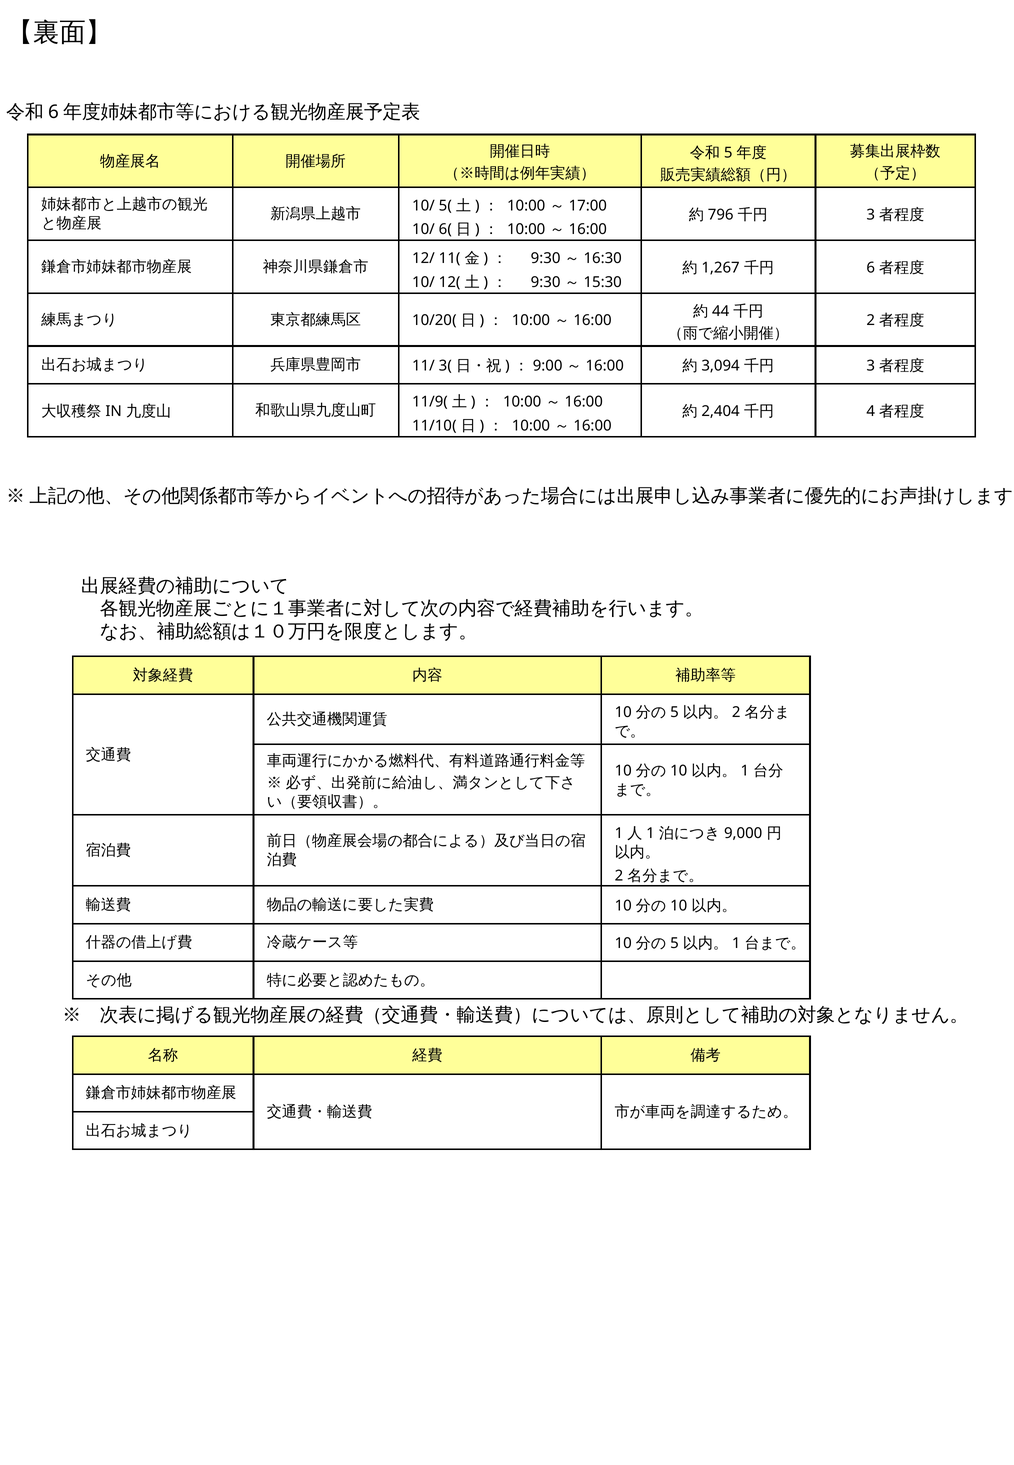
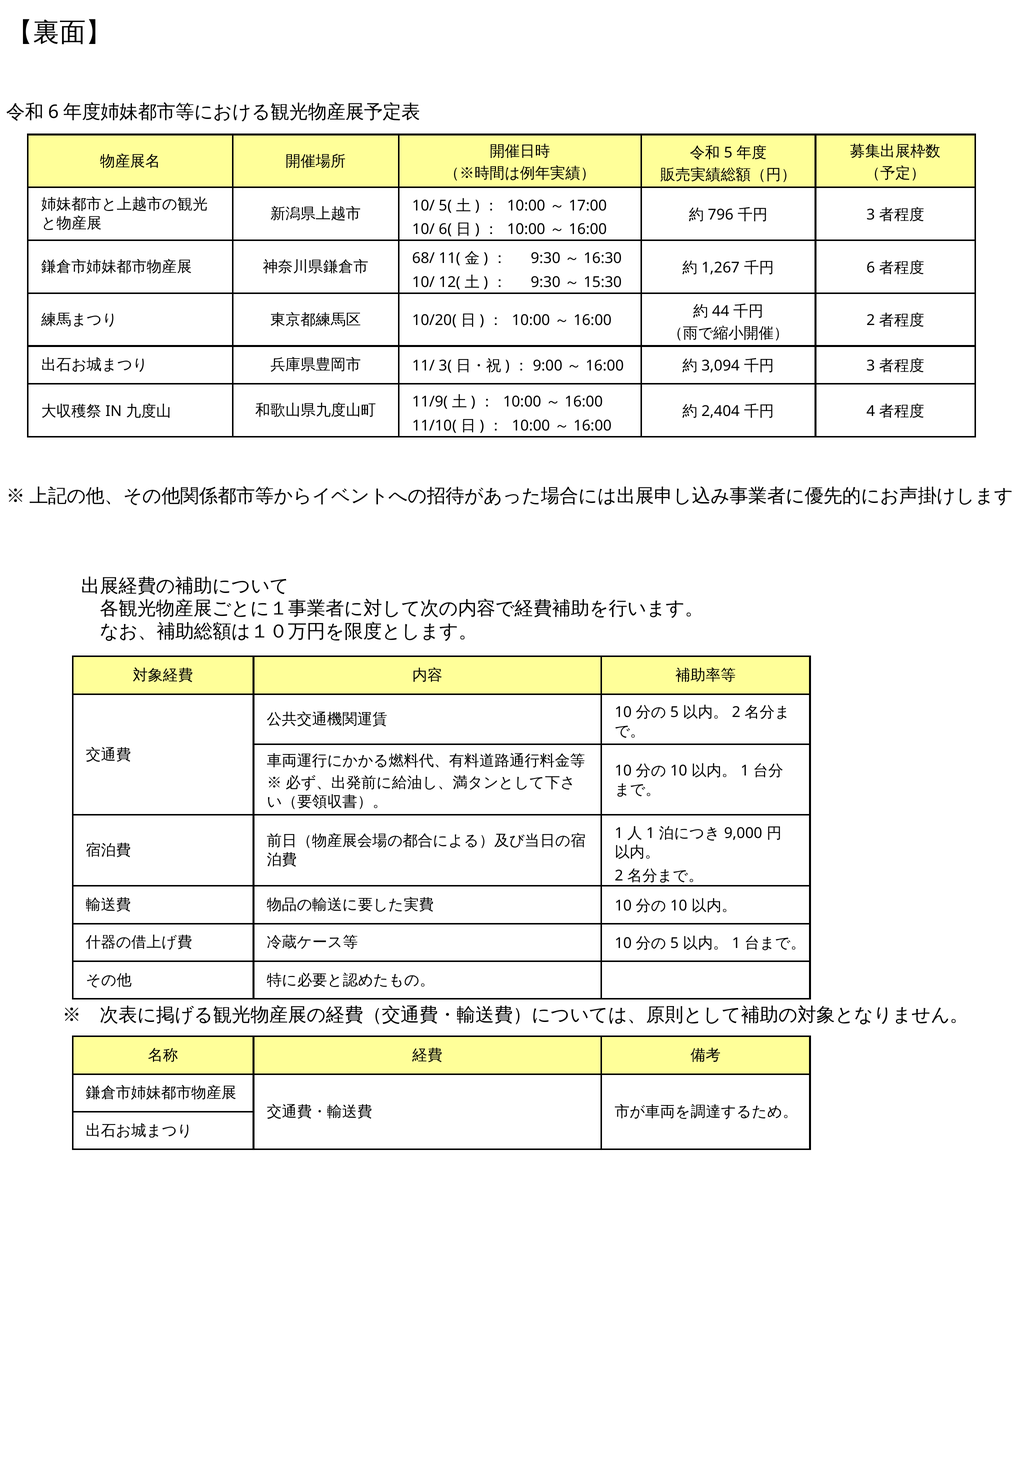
12/: 12/ -> 68/ (423, 258)
